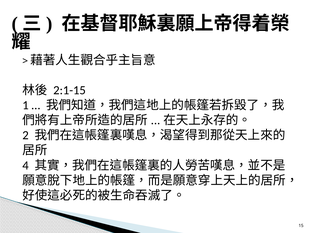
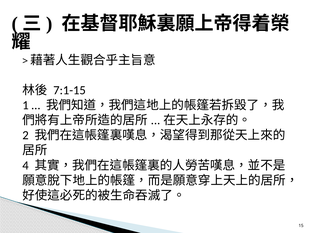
2:1-15: 2:1-15 -> 7:1-15 (69, 90)
